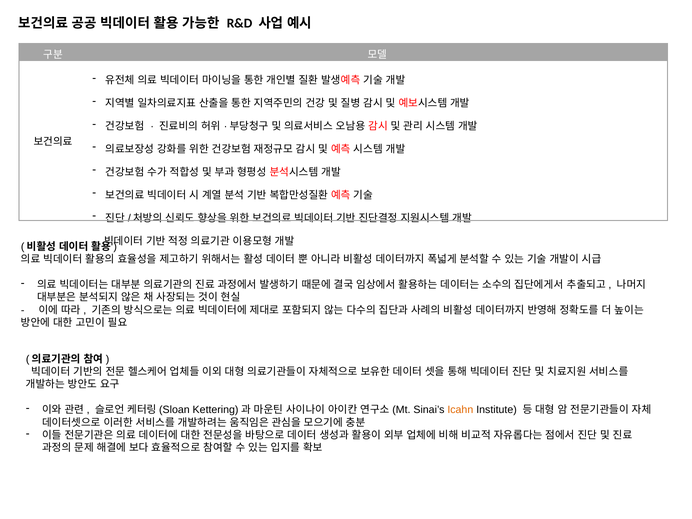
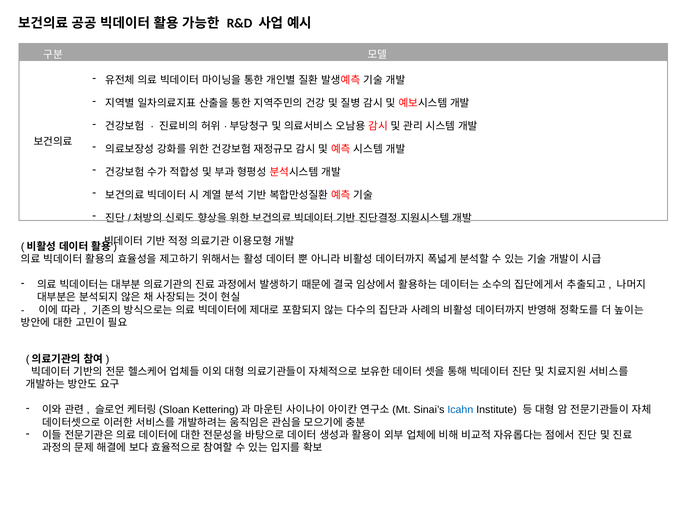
Icahn colour: orange -> blue (460, 410)
